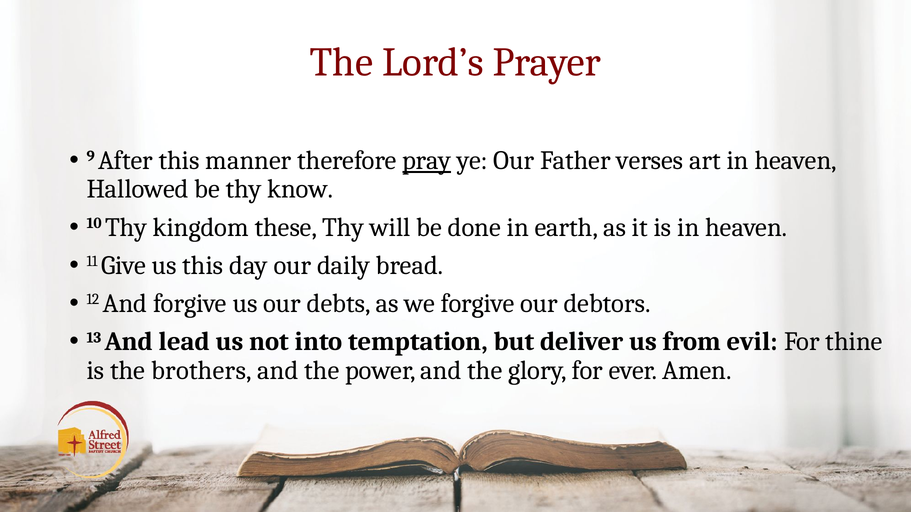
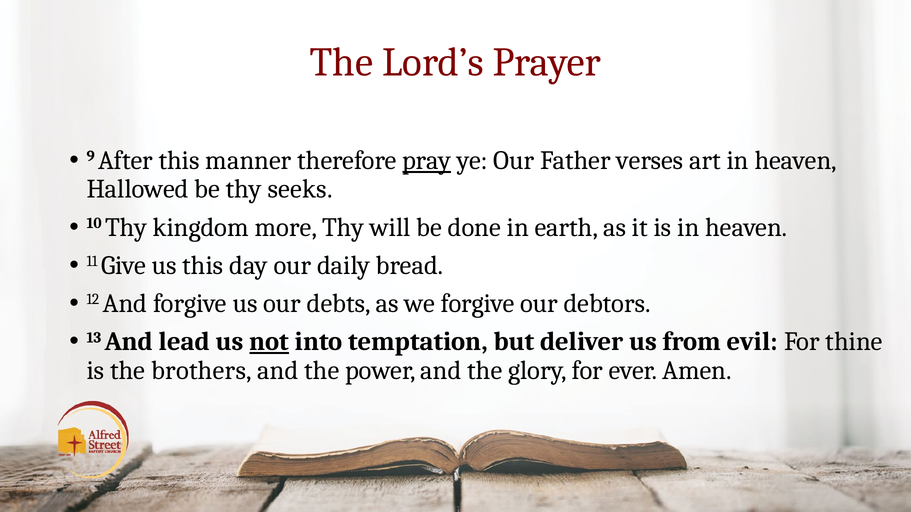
know: know -> seeks (300, 189)
these: these -> more (286, 227)
not underline: none -> present (269, 342)
